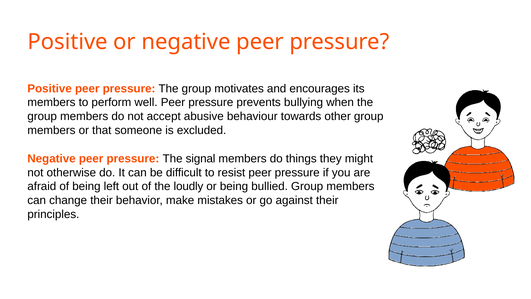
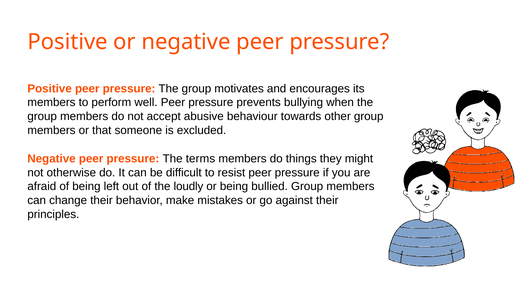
signal: signal -> terms (200, 158)
